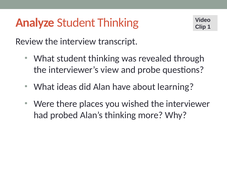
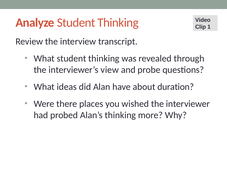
learning: learning -> duration (176, 87)
